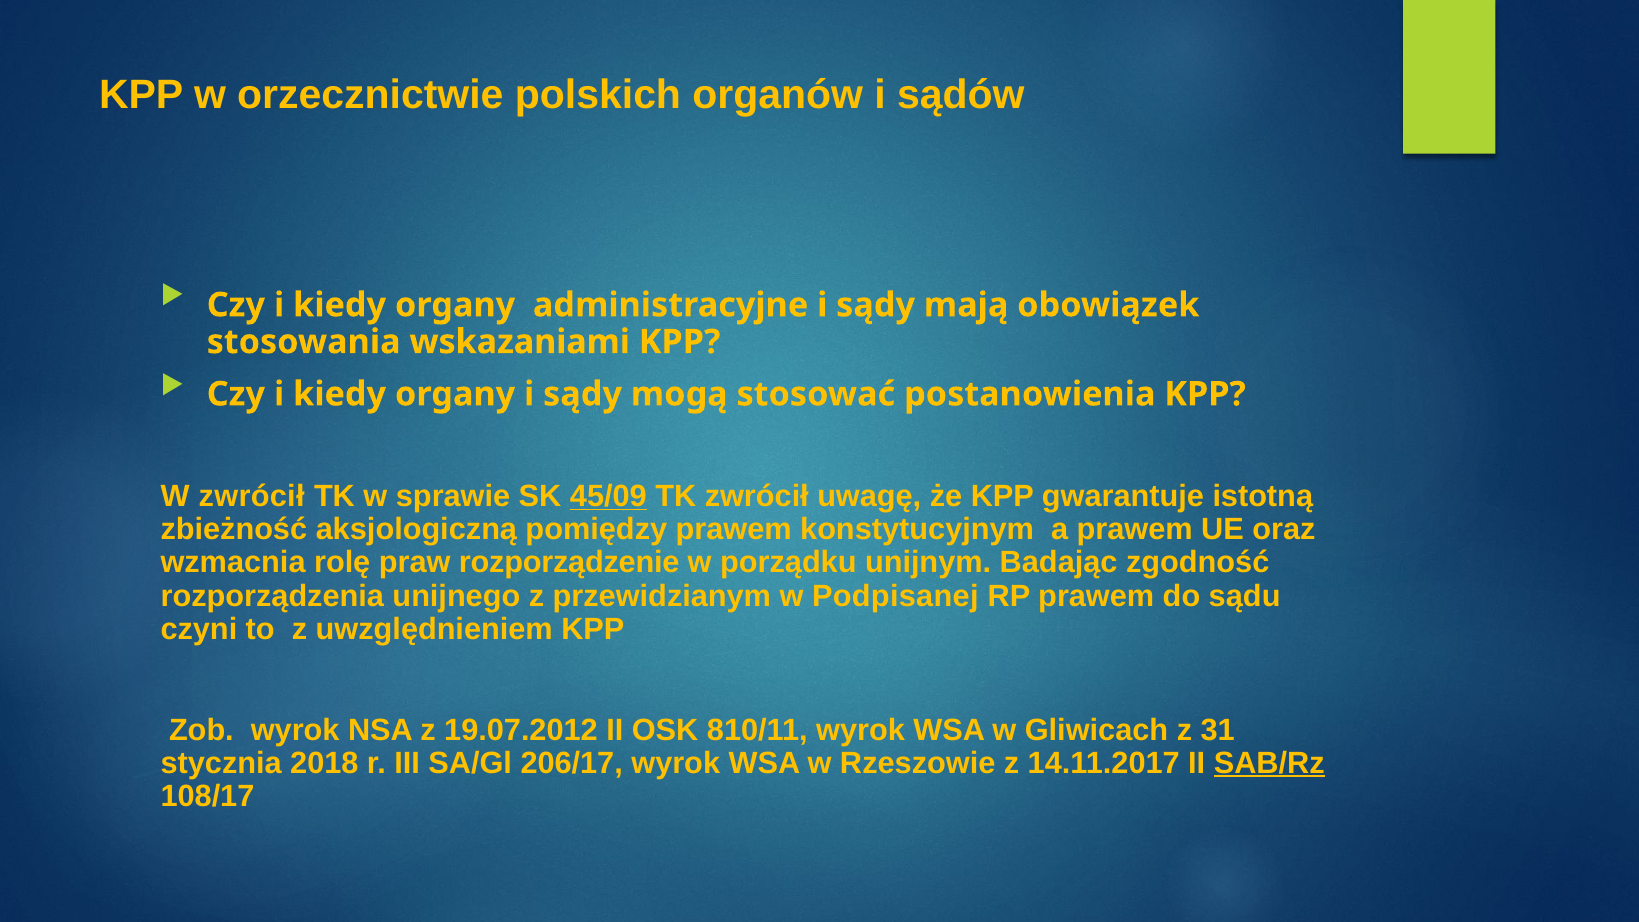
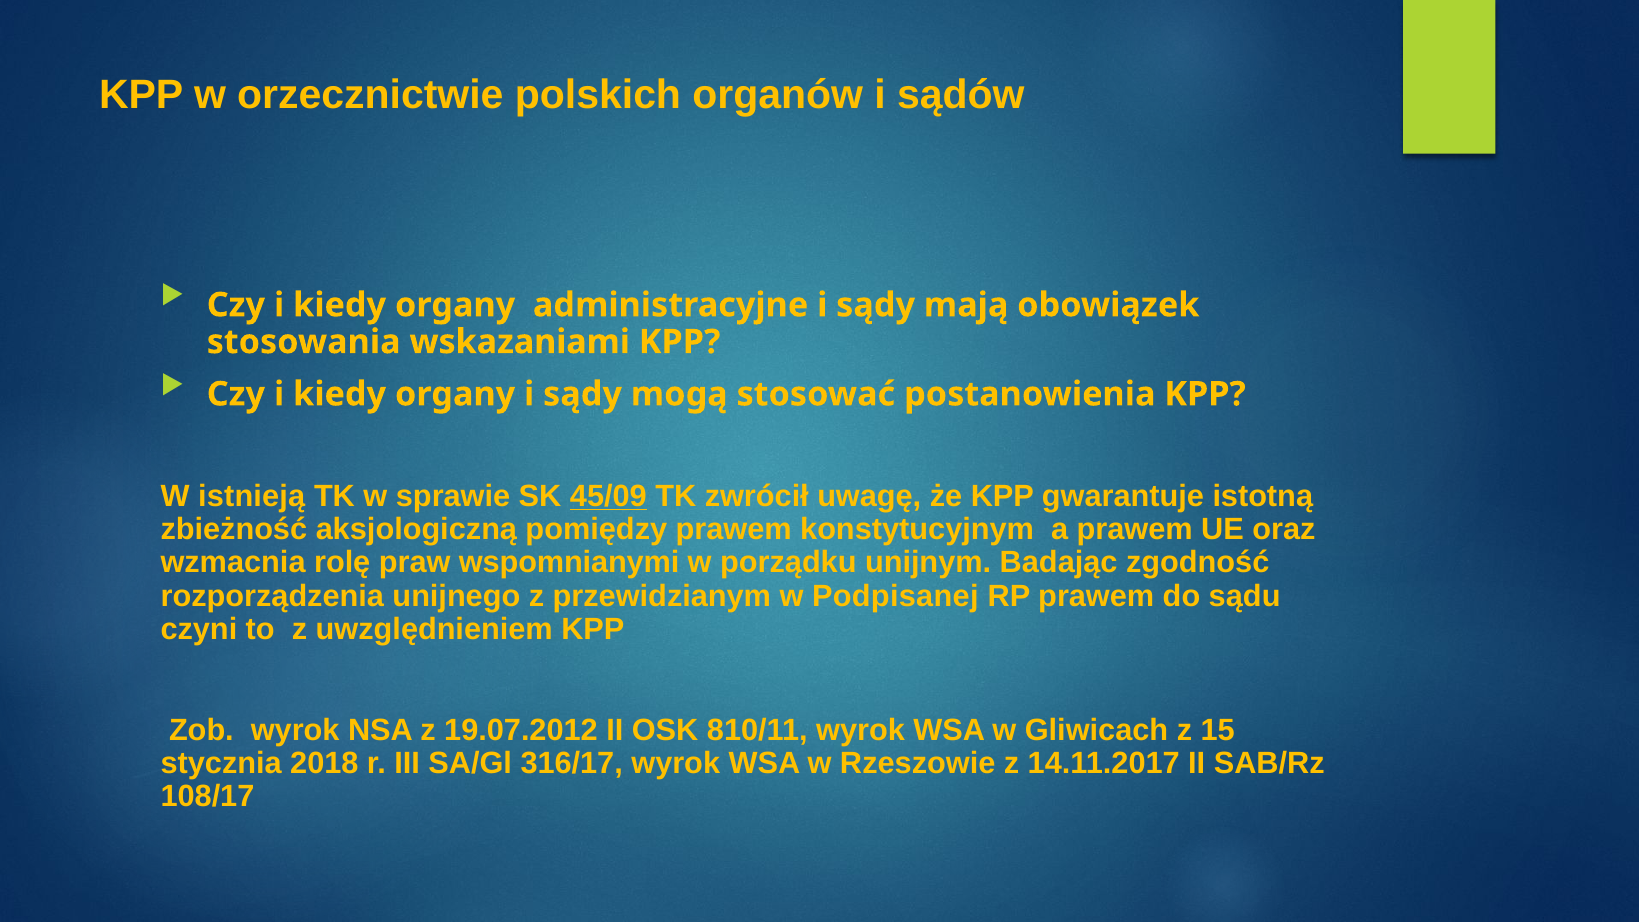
W zwrócił: zwrócił -> istnieją (252, 496)
rozporządzenie: rozporządzenie -> wspomnianymi (569, 563)
31: 31 -> 15 (1218, 730)
206/17: 206/17 -> 316/17 (572, 763)
SAB/Rz underline: present -> none (1269, 763)
